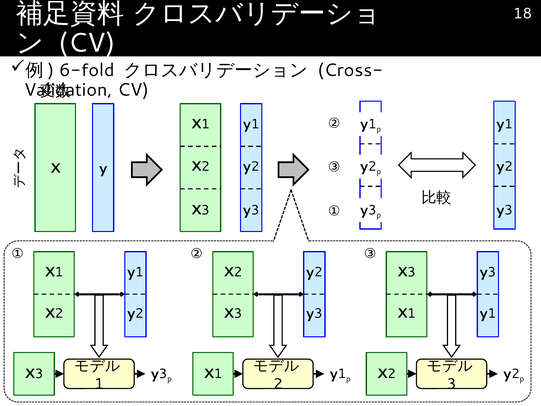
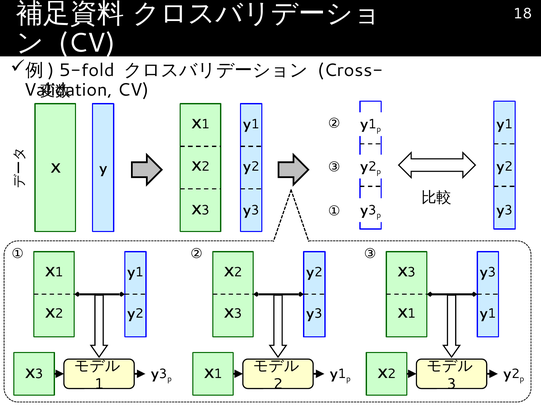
6-fold: 6-fold -> 5-fold (87, 70)
